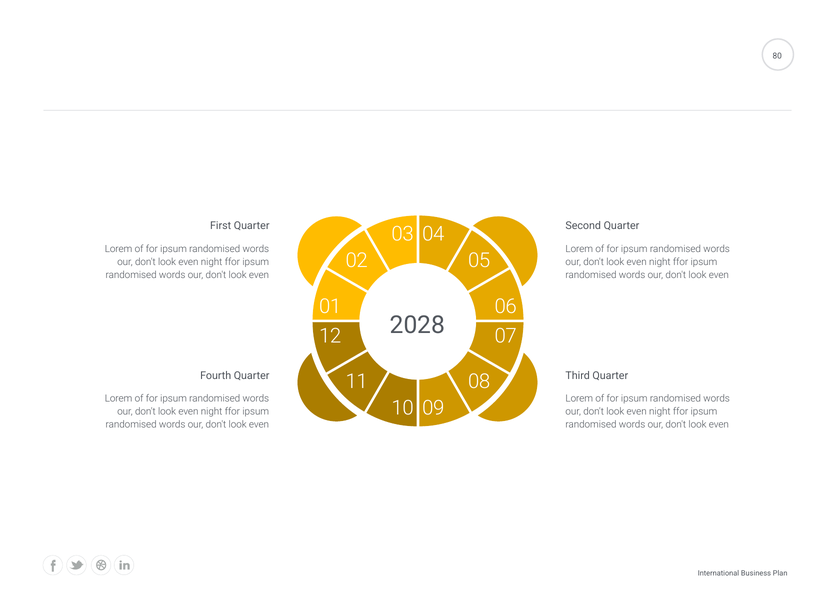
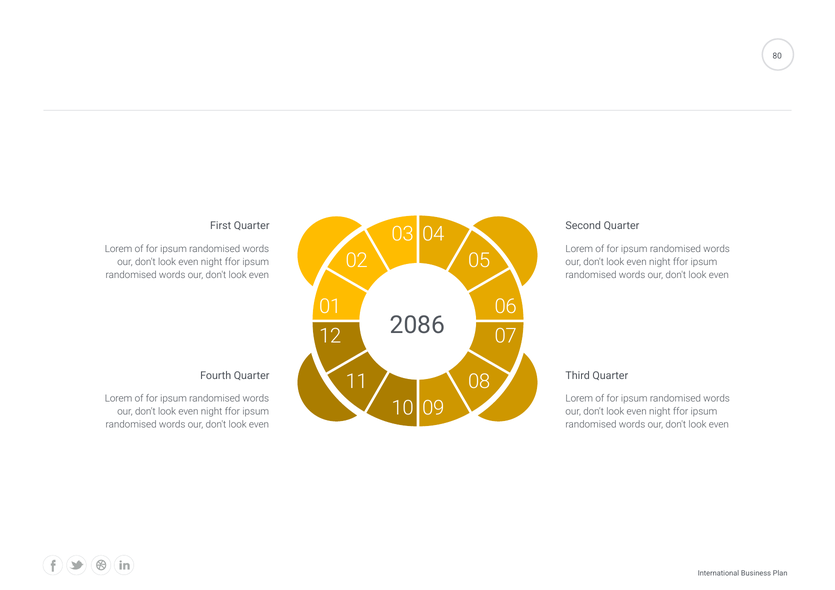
2028: 2028 -> 2086 (417, 325)
